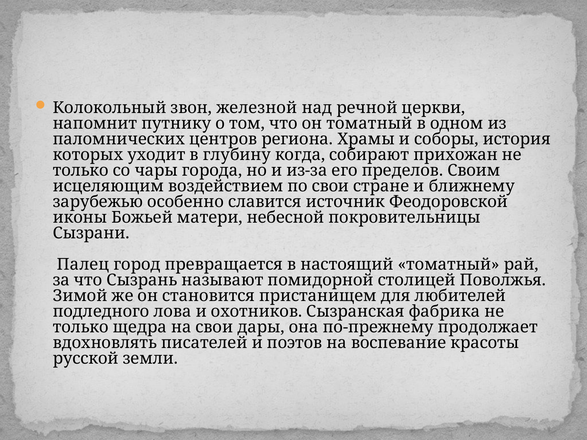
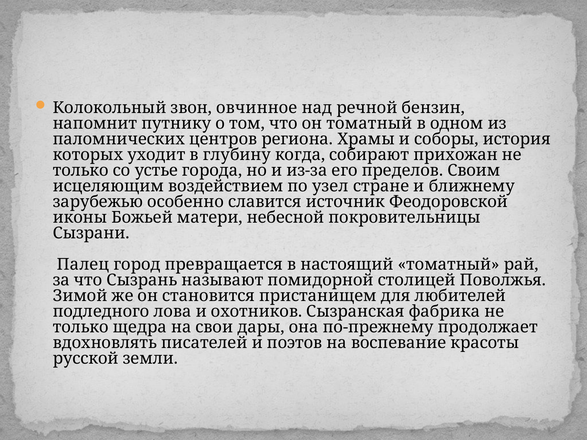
железной: железной -> овчинное (257, 108)
церкви: церкви -> бензин (433, 108)
чары: чары -> устье (156, 171)
по свои: свои -> узел (330, 186)
